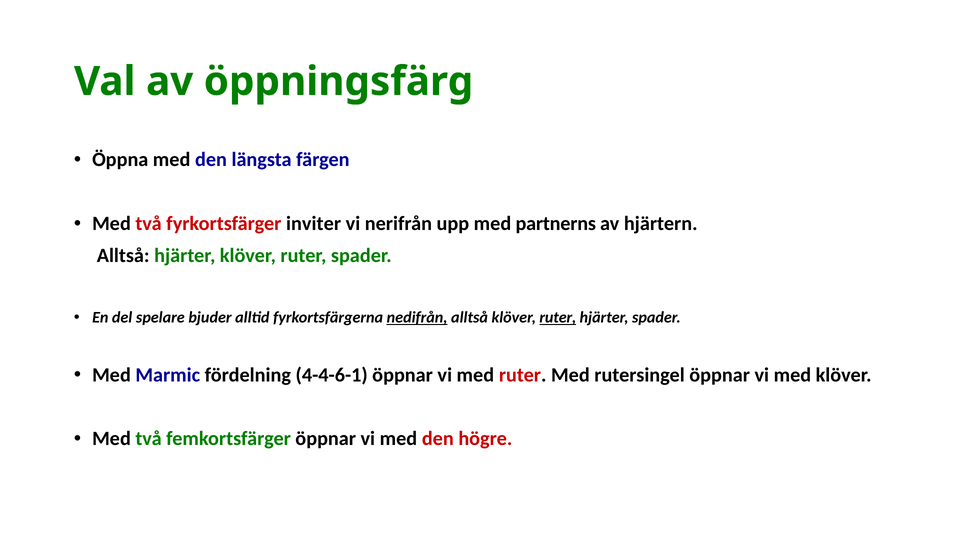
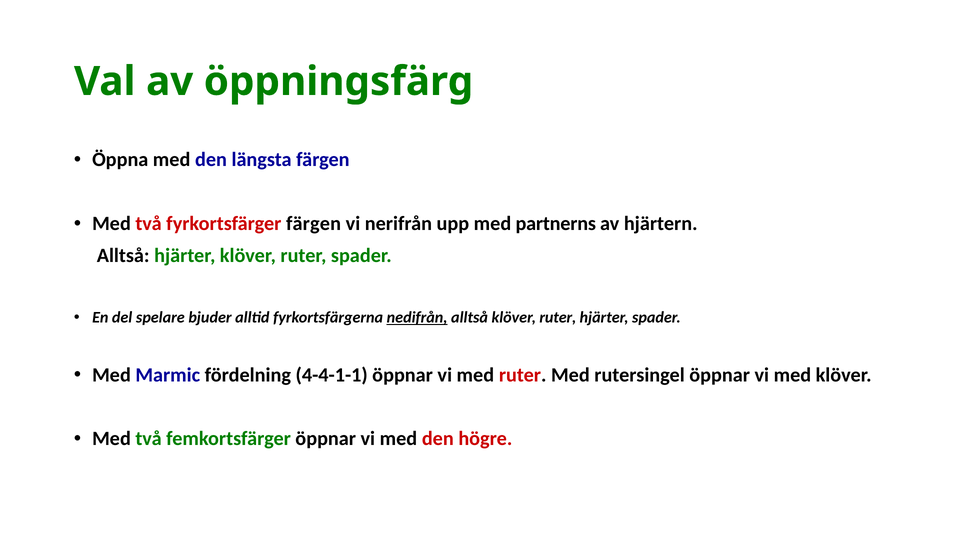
fyrkortsfärger inviter: inviter -> färgen (314, 224)
ruter underline: present -> none (558, 317)
4-4-6-1: 4-4-6-1 -> 4-4-1-1 (332, 375)
